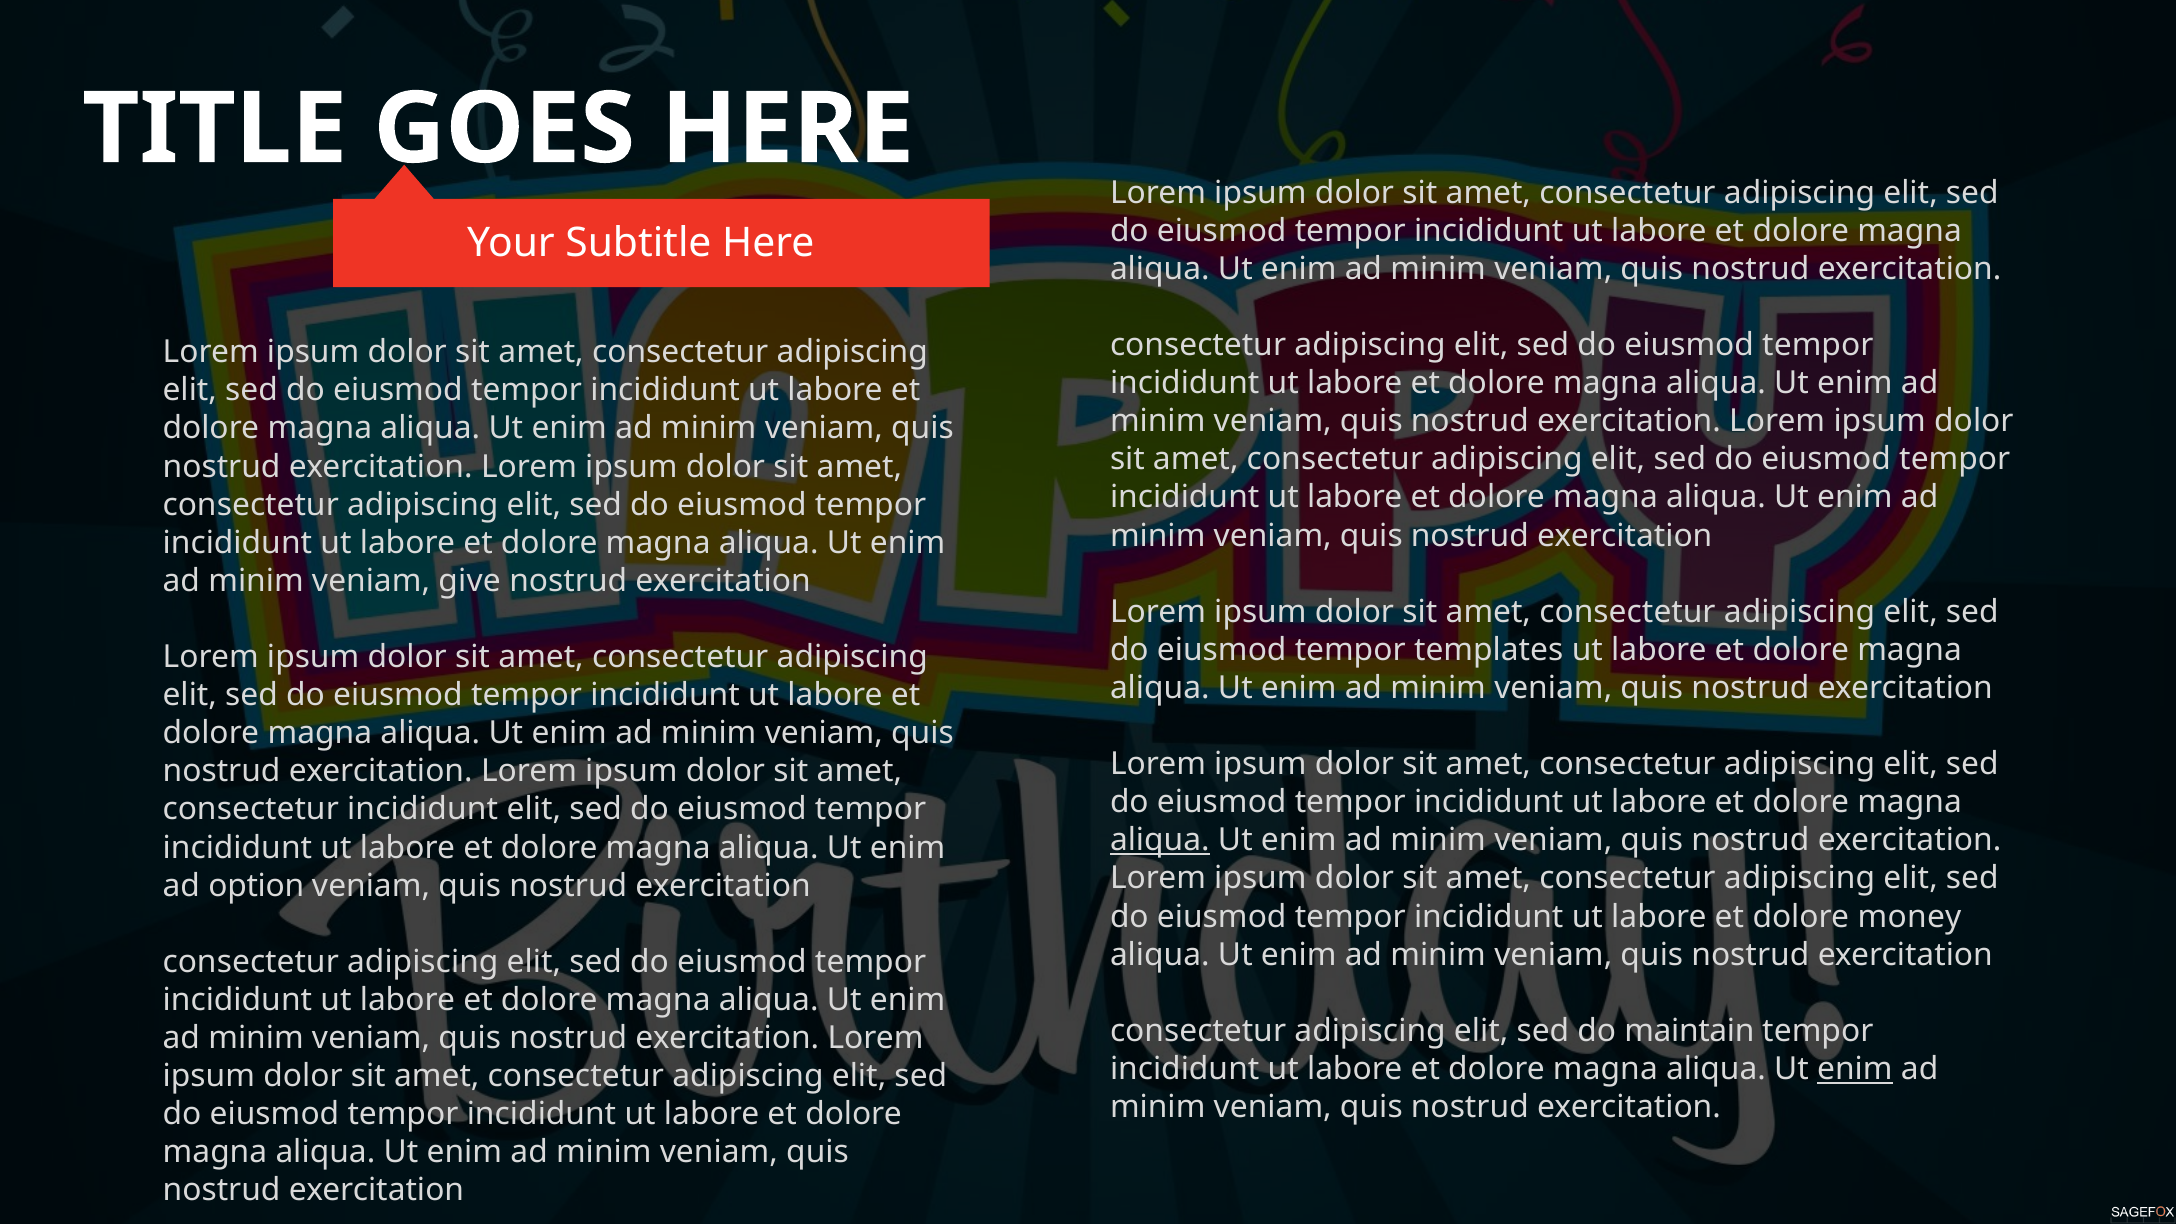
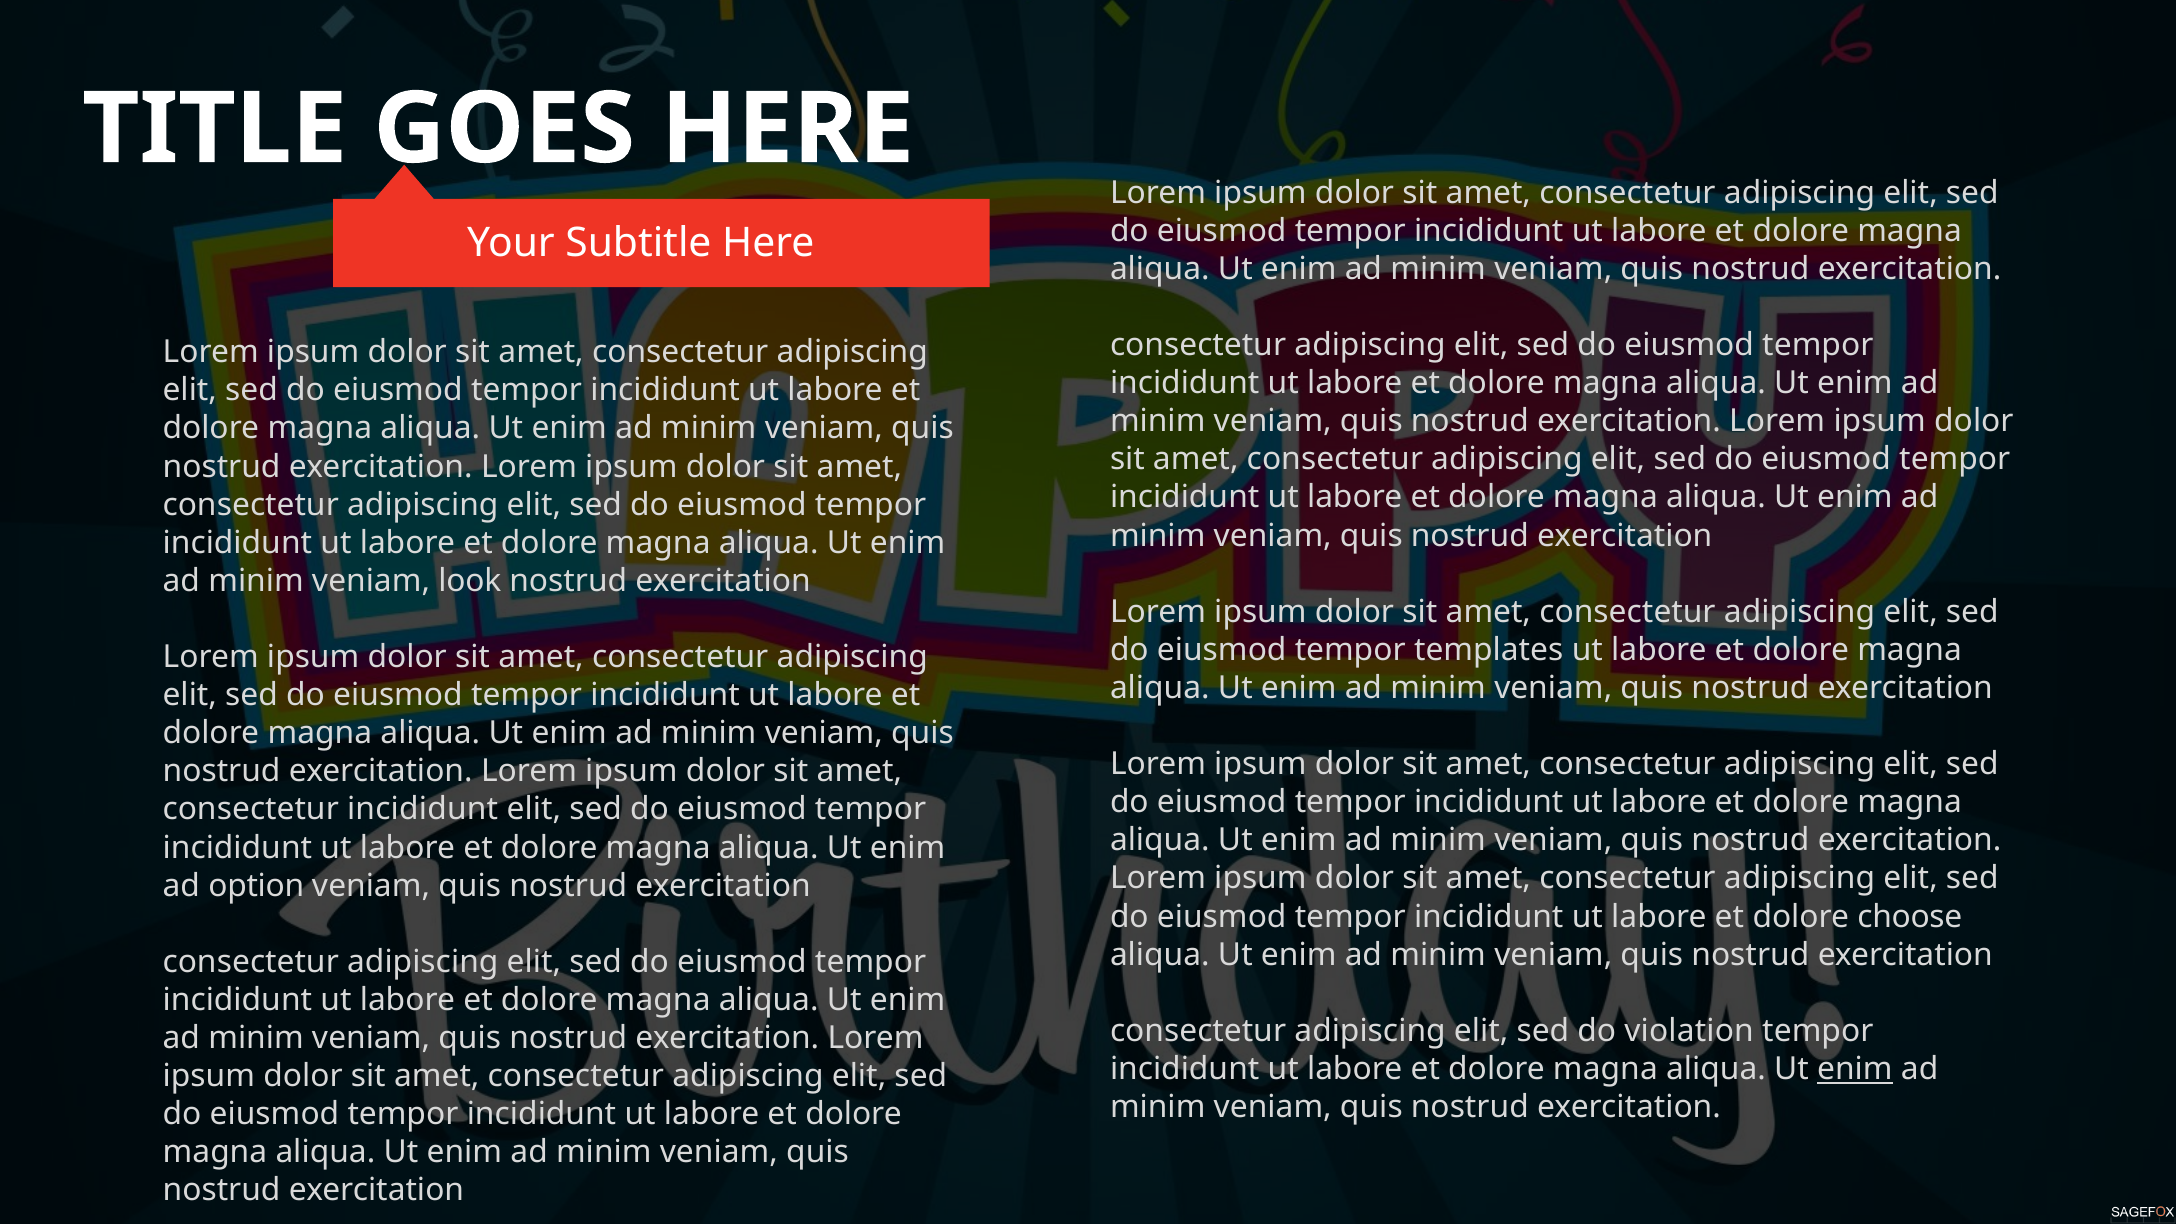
give: give -> look (470, 581)
aliqua underline: present -> none (1160, 840)
money: money -> choose (1910, 917)
maintain: maintain -> violation (1689, 1031)
